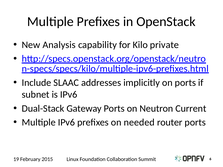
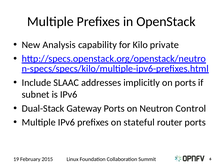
Current: Current -> Control (191, 109)
needed: needed -> stateful (139, 122)
